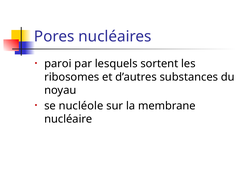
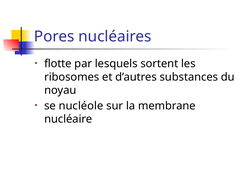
paroi: paroi -> flotte (58, 64)
